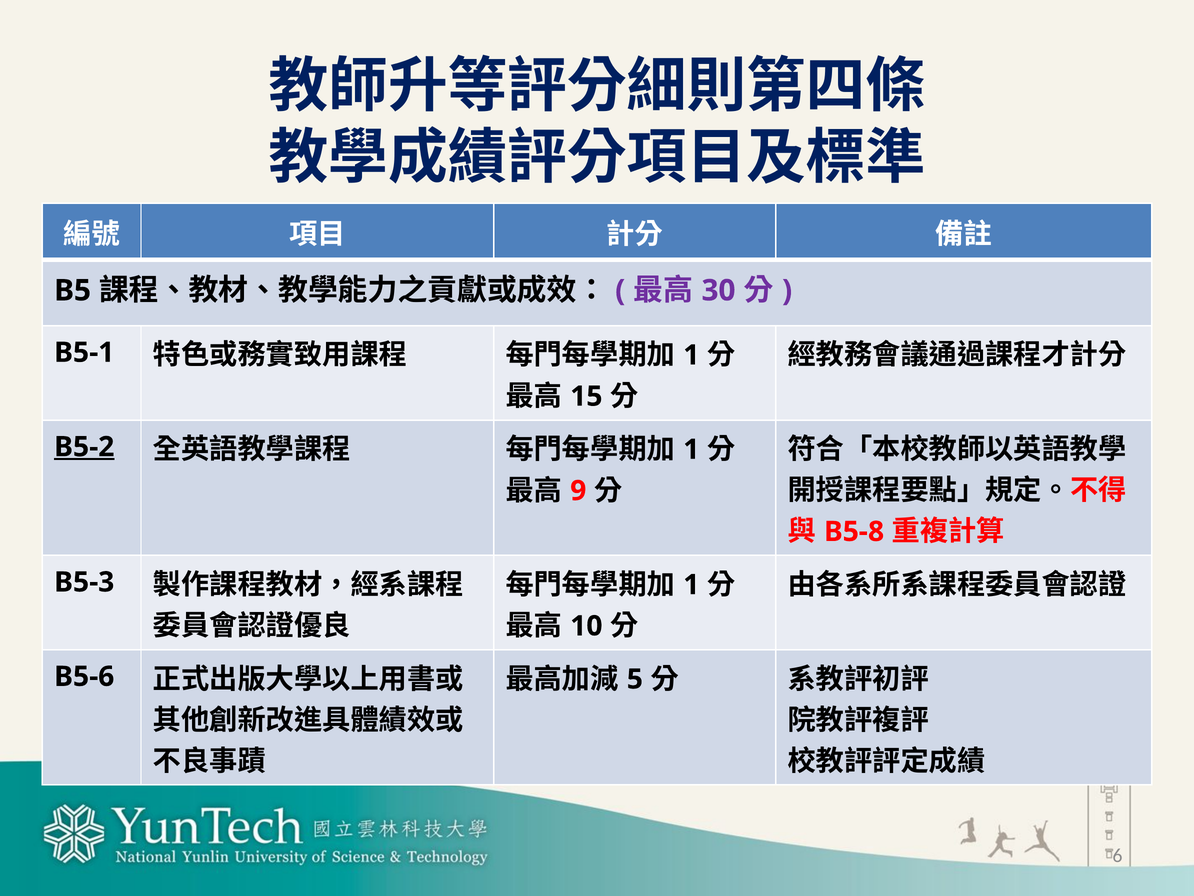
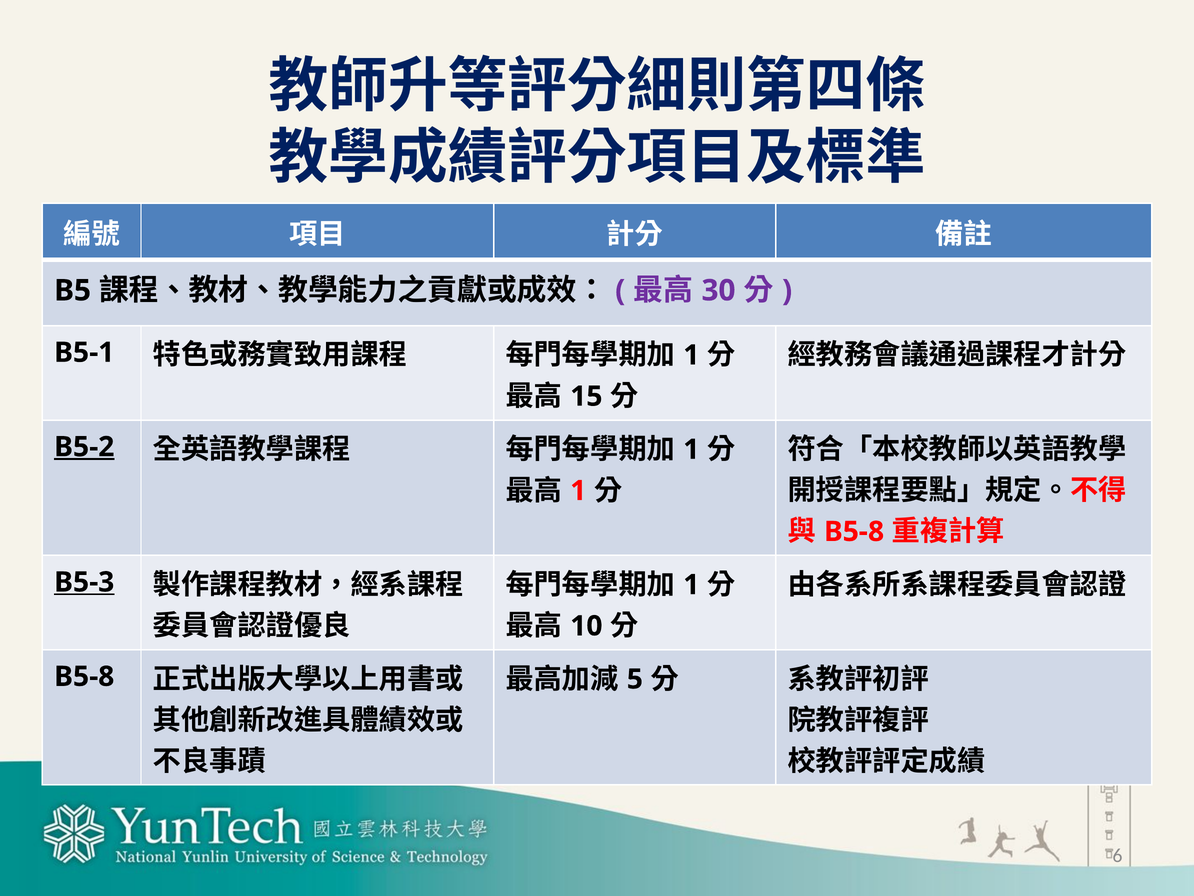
9: 9 -> 1 (578, 491)
B5-3 underline: none -> present (84, 582)
B5-6: B5-6 -> B5-8 (84, 676)
